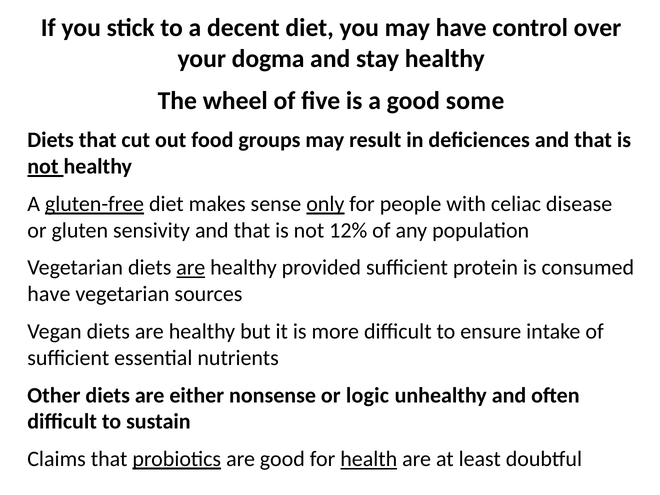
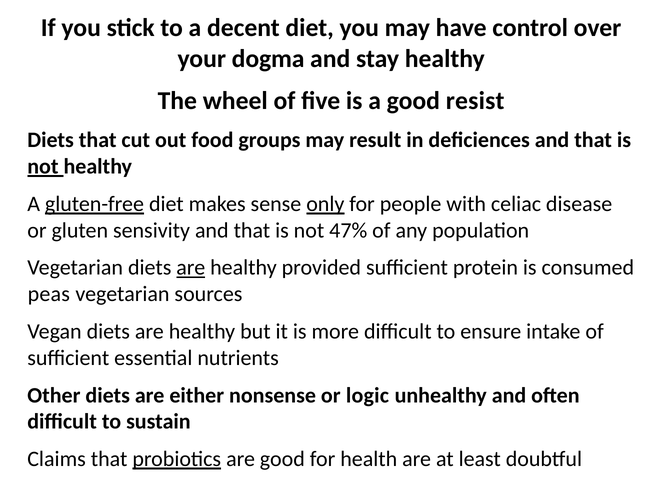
some: some -> resist (475, 101)
12%: 12% -> 47% (348, 230)
have: have -> peas (49, 294)
health underline: present -> none (369, 459)
